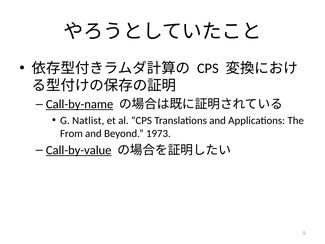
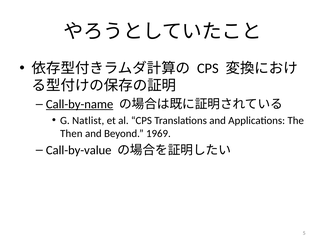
From: From -> Then (71, 133)
1973: 1973 -> 1969 (158, 133)
Call-by-value underline: present -> none (79, 150)
